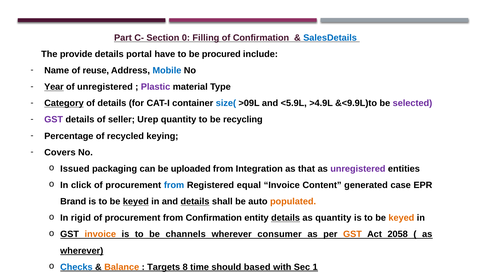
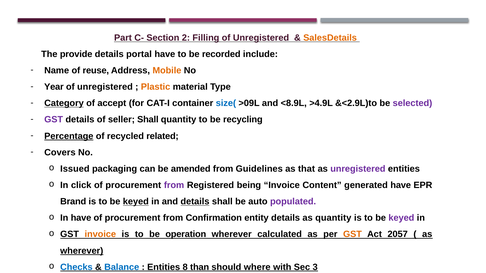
0: 0 -> 2 (186, 38)
Filling of Confirmation: Confirmation -> Unregistered (261, 38)
SalesDetails colour: blue -> orange (330, 38)
procured: procured -> recorded (221, 54)
Mobile colour: blue -> orange (167, 71)
Year underline: present -> none (54, 87)
Plastic colour: purple -> orange (156, 87)
of details: details -> accept (112, 103)
<5.9L: <5.9L -> <8.9L (294, 103)
&<9.9L)to: &<9.9L)to -> &<2.9L)to (356, 103)
seller Urep: Urep -> Shall (148, 120)
Percentage underline: none -> present (69, 136)
keying: keying -> related (162, 136)
uploaded: uploaded -> amended (191, 169)
Integration: Integration -> Guidelines (259, 169)
from colour: blue -> purple (174, 185)
equal: equal -> being (249, 185)
generated case: case -> have (401, 185)
populated colour: orange -> purple (293, 202)
In rigid: rigid -> have (81, 218)
details underline: present -> none (286, 218)
keyed colour: orange -> purple (401, 218)
channels: channels -> operation (186, 235)
consumer: consumer -> calculated (280, 235)
2058: 2058 -> 2057 (398, 235)
Balance colour: orange -> blue (122, 267)
Targets: Targets -> Entities (164, 267)
time: time -> than (200, 267)
based: based -> where (257, 267)
1: 1 -> 3 (315, 267)
